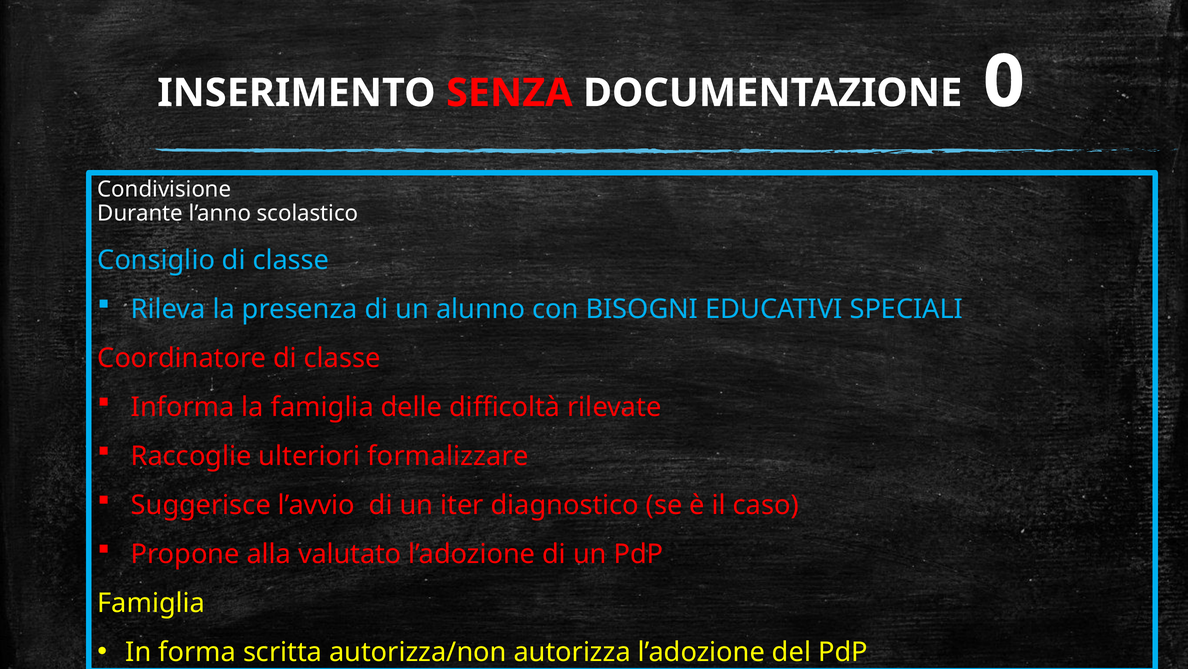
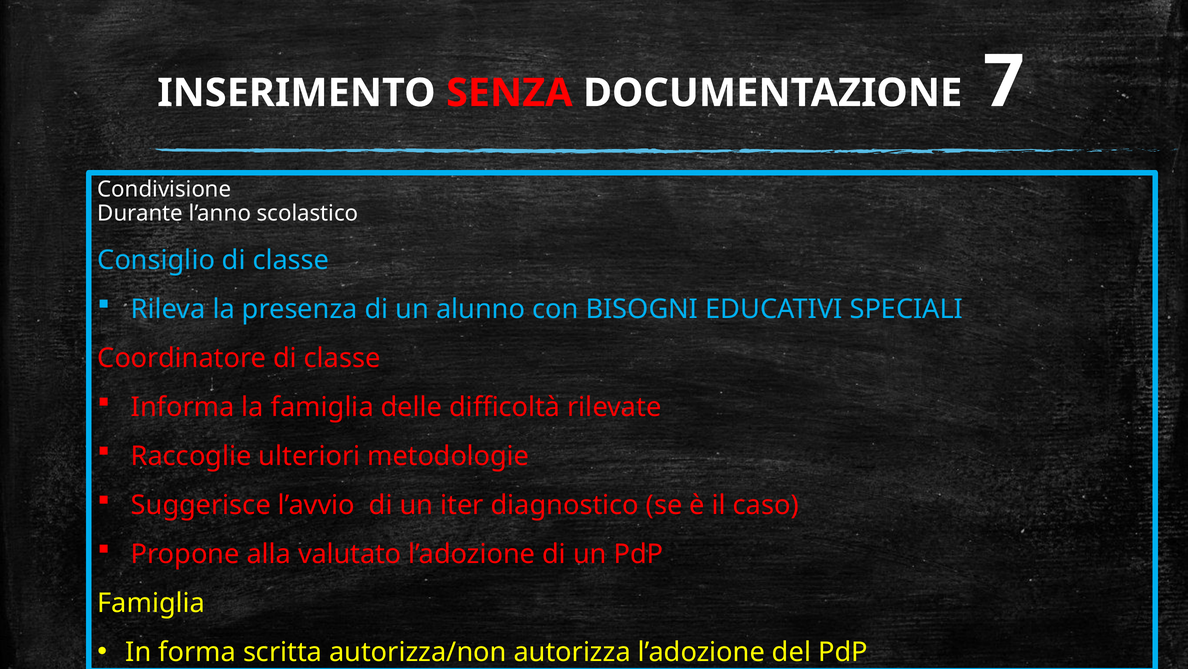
0: 0 -> 7 (1004, 82)
formalizzare: formalizzare -> metodologie (448, 456)
